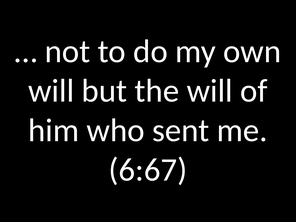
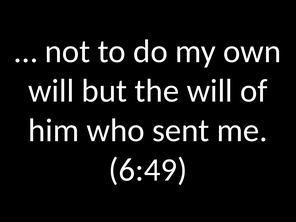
6:67: 6:67 -> 6:49 (148, 170)
